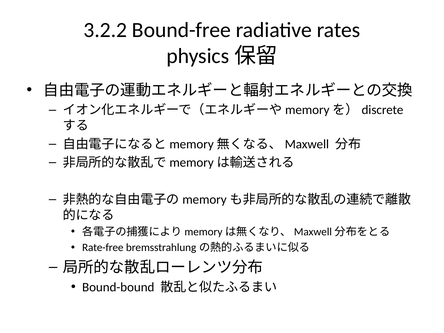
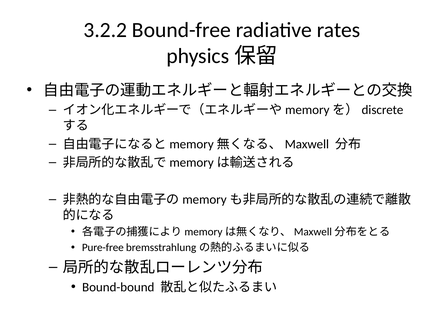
Rate-free: Rate-free -> Pure-free (103, 248)
